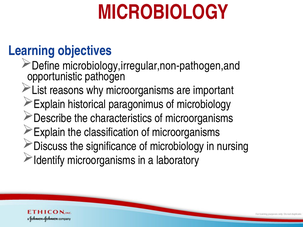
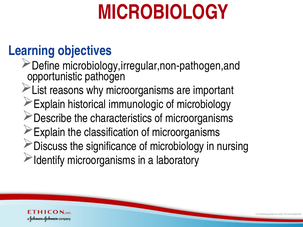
paragonimus: paragonimus -> immunologic (136, 104)
